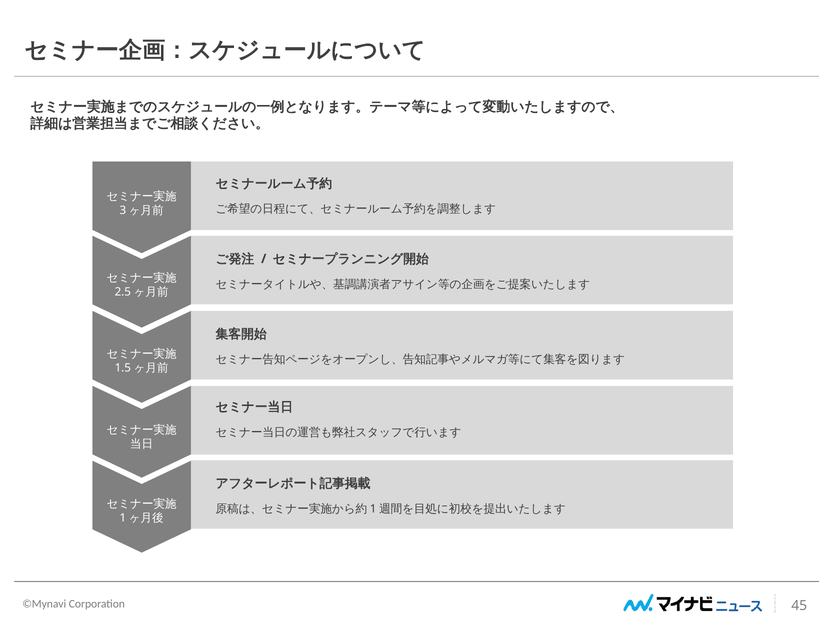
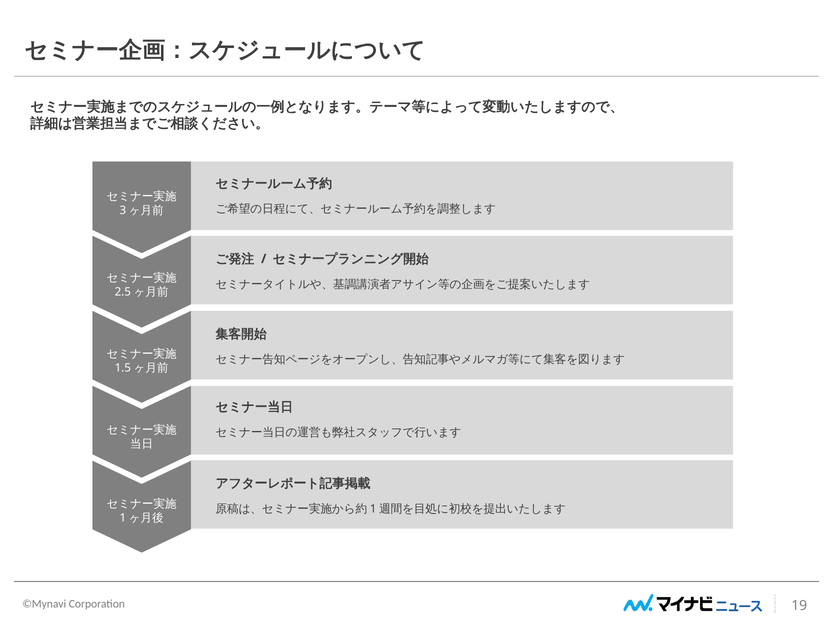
45: 45 -> 19 (799, 606)
